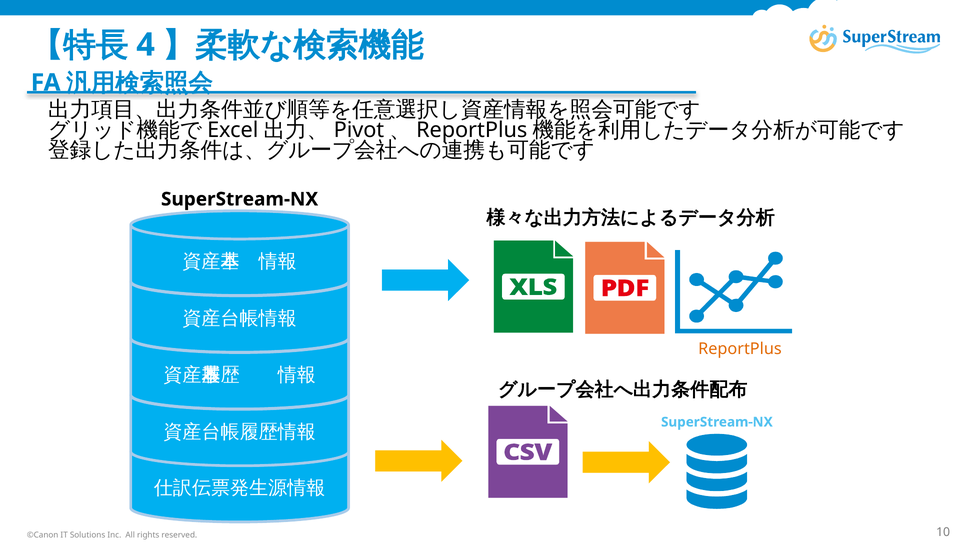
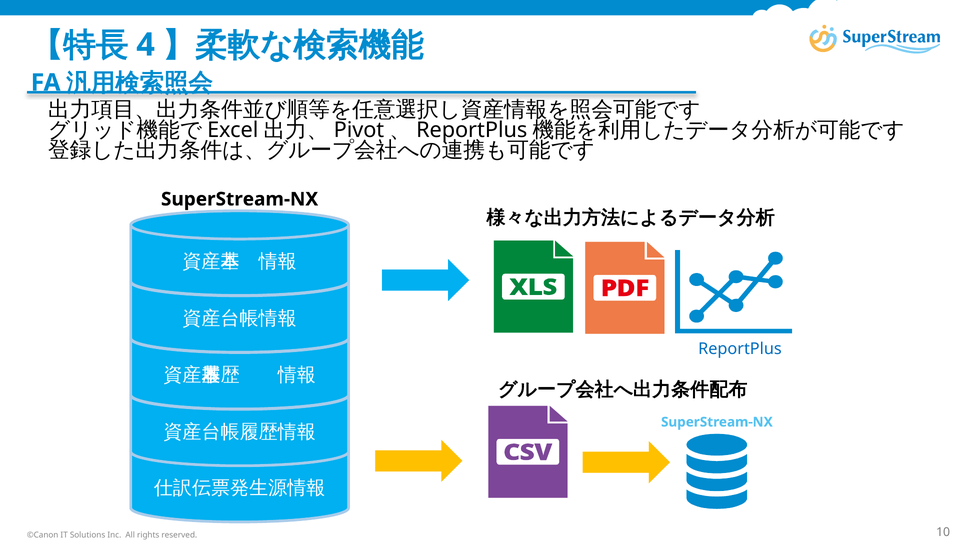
ReportPlus colour: orange -> blue (740, 349)
